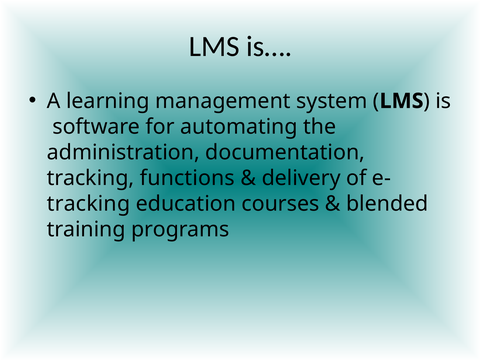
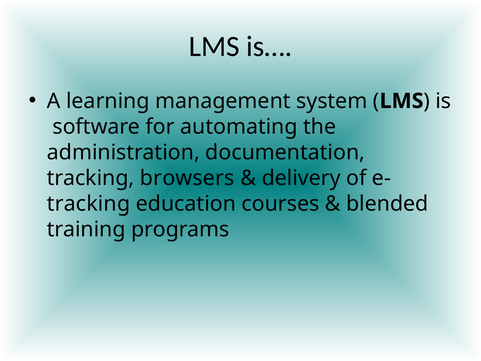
functions: functions -> browsers (187, 178)
